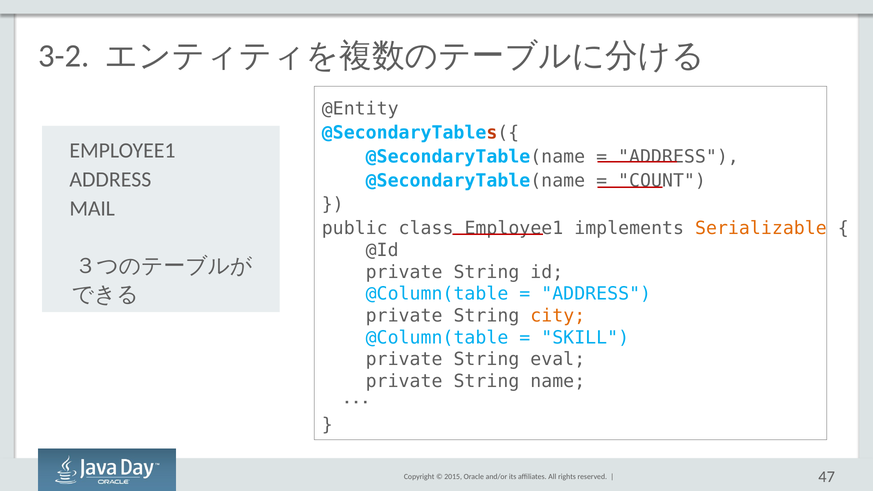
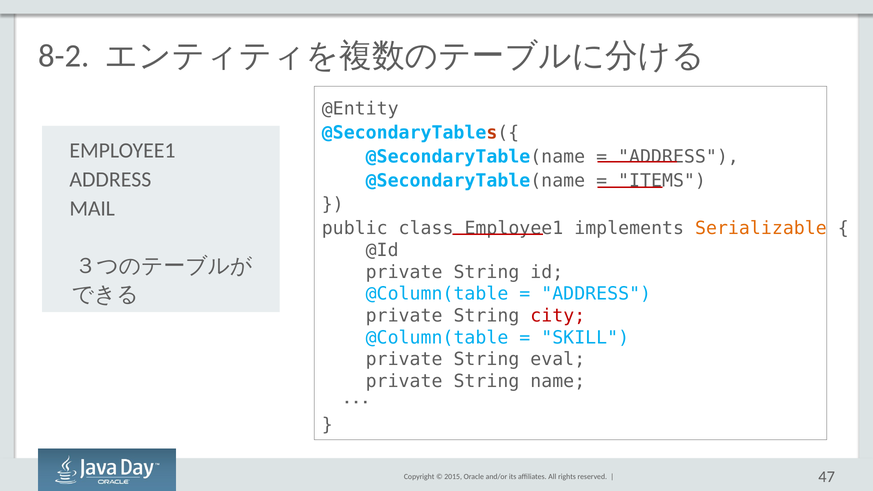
3-2: 3-2 -> 8-2 (64, 56)
COUNT: COUNT -> ITEMS (662, 181)
city colour: orange -> red (558, 316)
